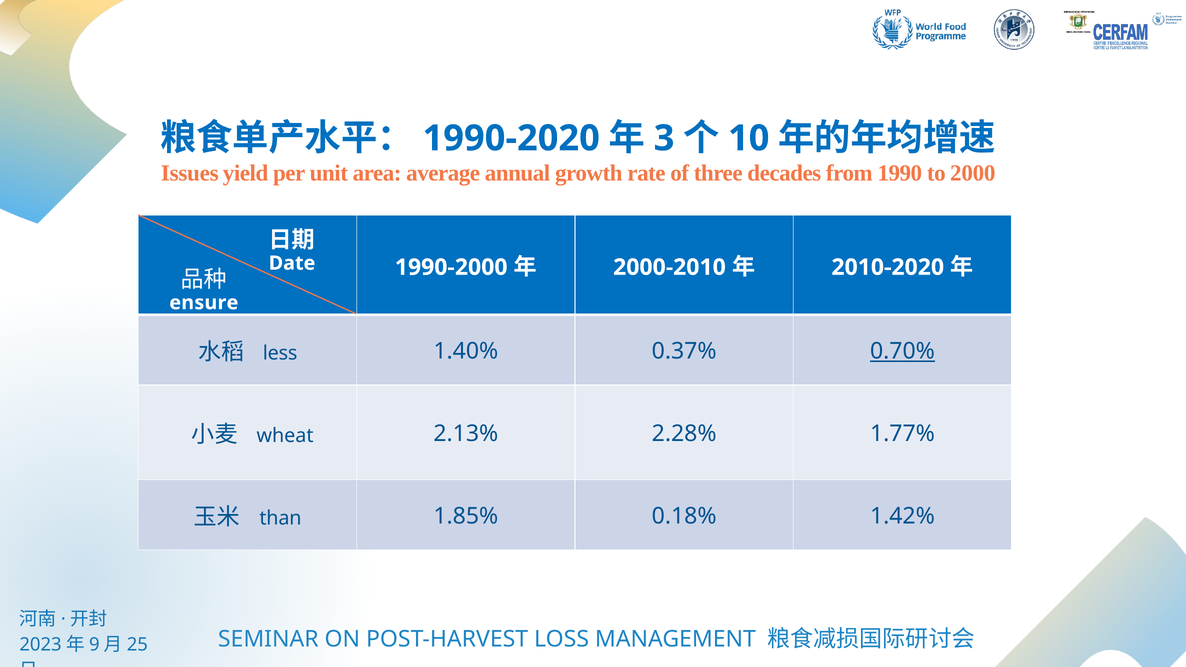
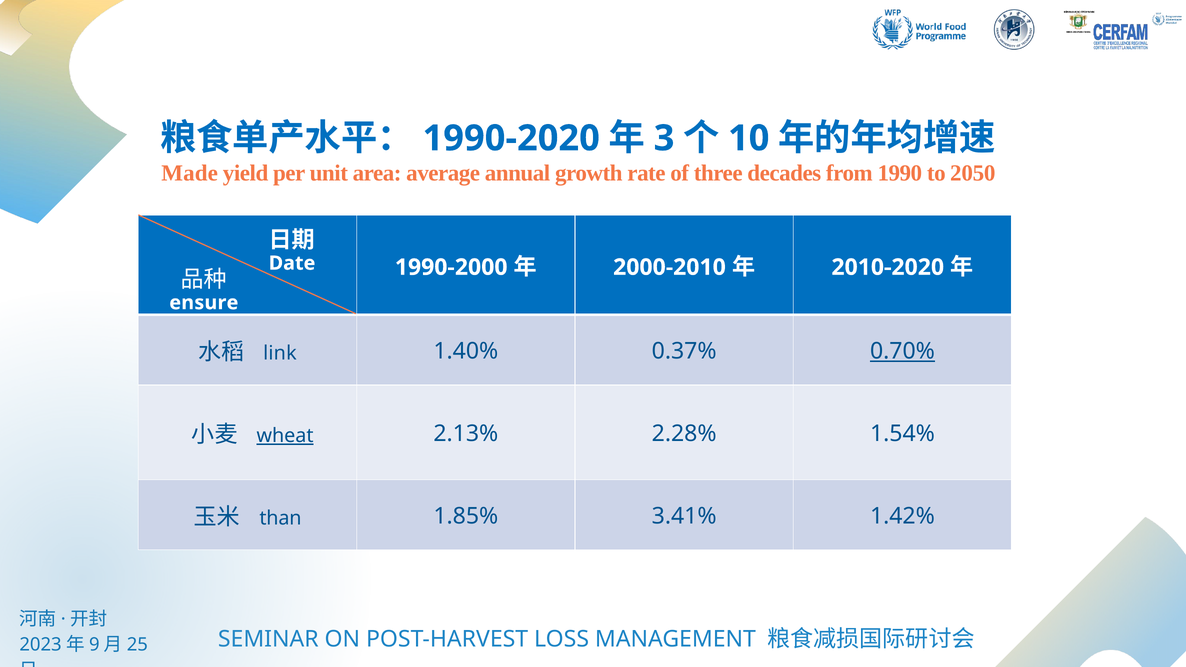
Issues: Issues -> Made (190, 173)
2000: 2000 -> 2050 (973, 173)
less: less -> link (280, 353)
wheat underline: none -> present (285, 436)
1.77%: 1.77% -> 1.54% (902, 434)
0.18%: 0.18% -> 3.41% (684, 516)
